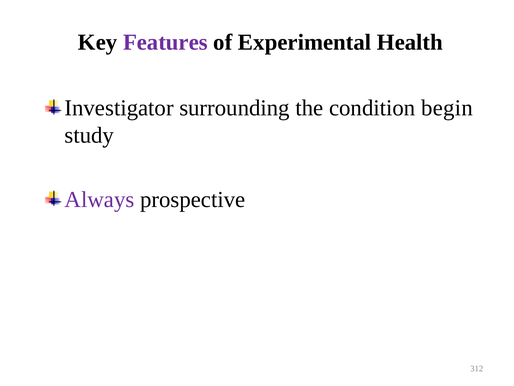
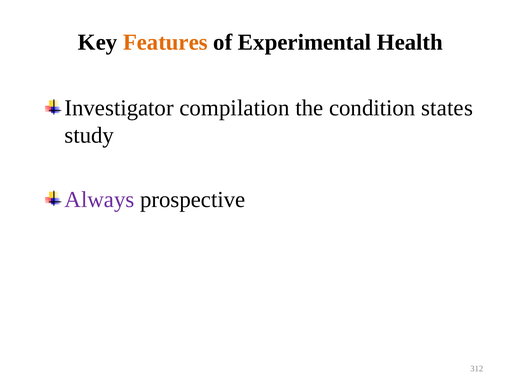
Features colour: purple -> orange (165, 42)
surrounding: surrounding -> compilation (234, 108)
begin: begin -> states (447, 108)
